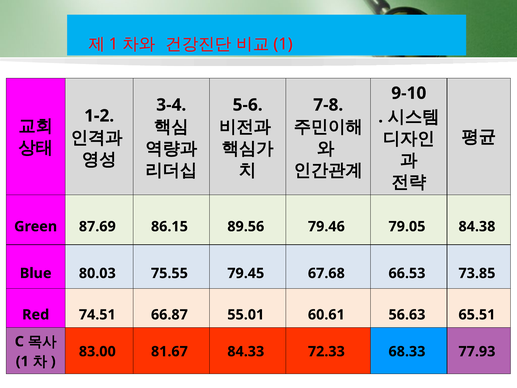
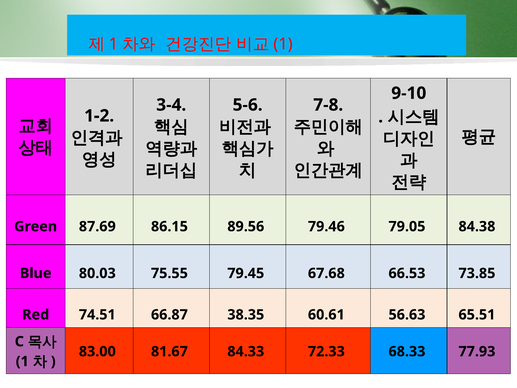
55.01: 55.01 -> 38.35 (246, 315)
